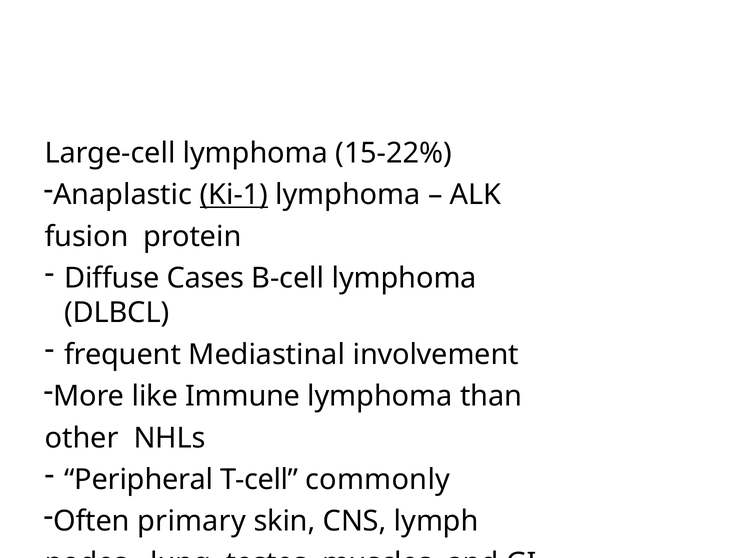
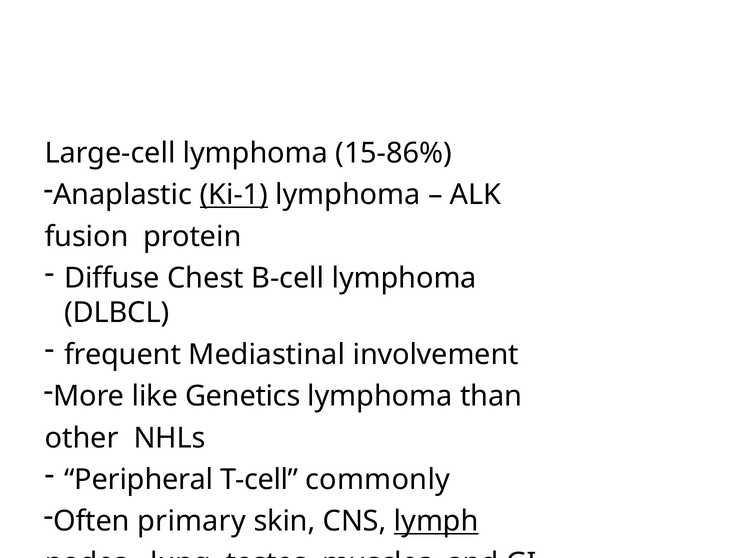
15-22%: 15-22% -> 15-86% (394, 153)
Cases: Cases -> Chest (205, 278)
Immune: Immune -> Genetics (243, 396)
lymph underline: none -> present (436, 521)
